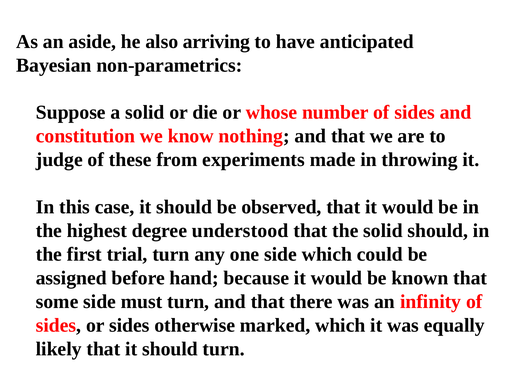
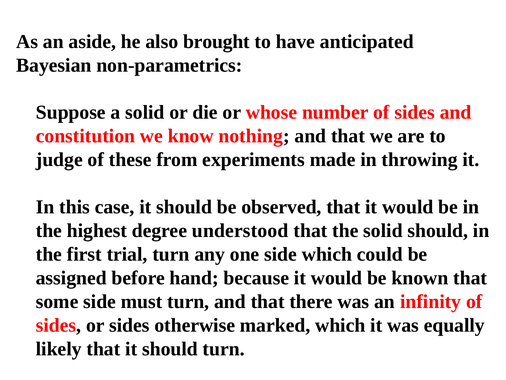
arriving: arriving -> brought (216, 41)
